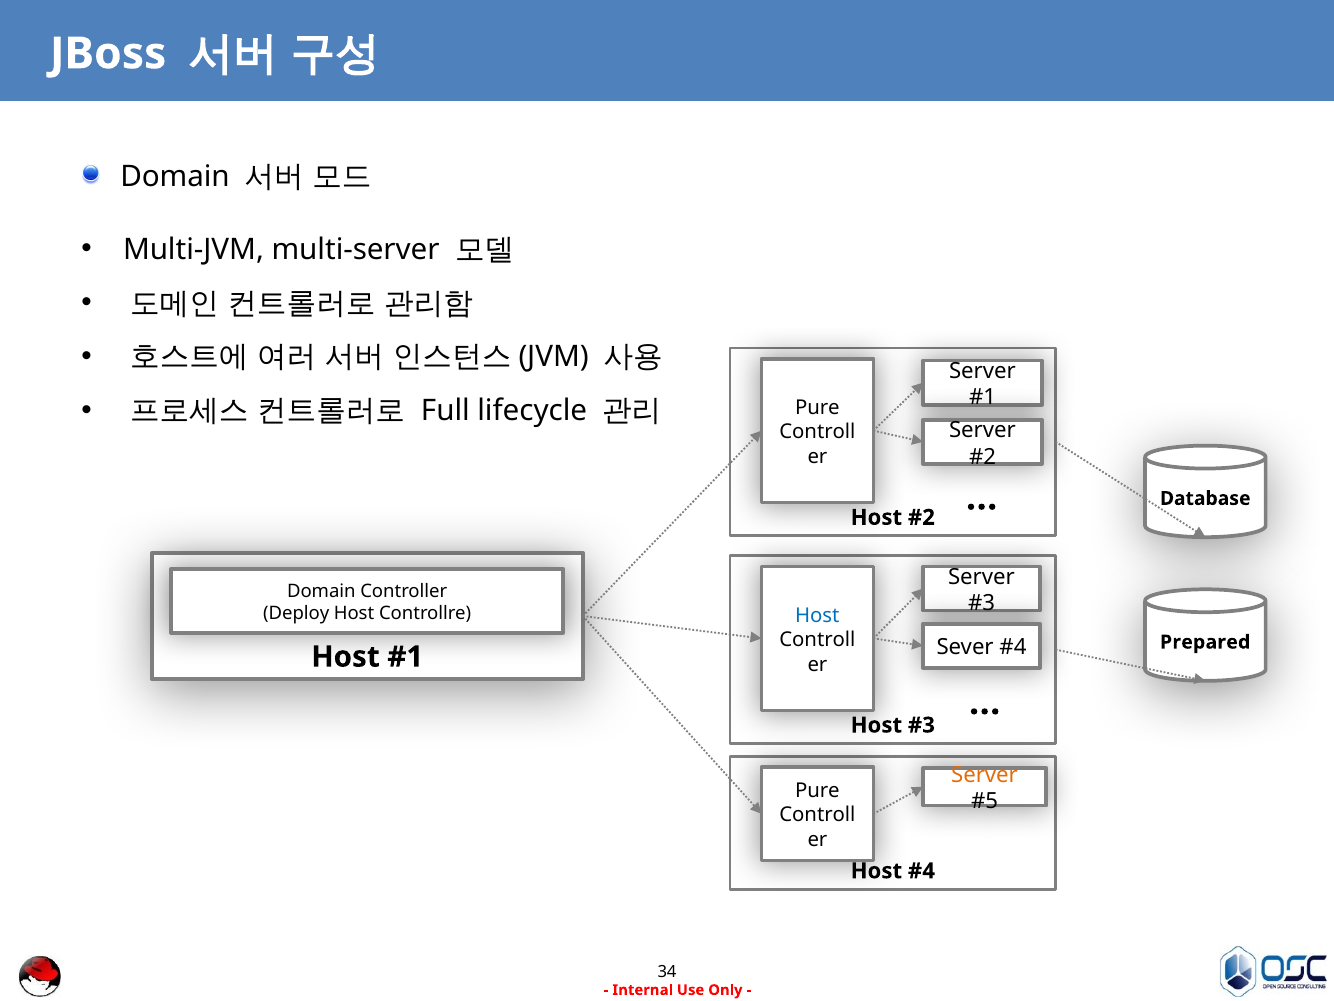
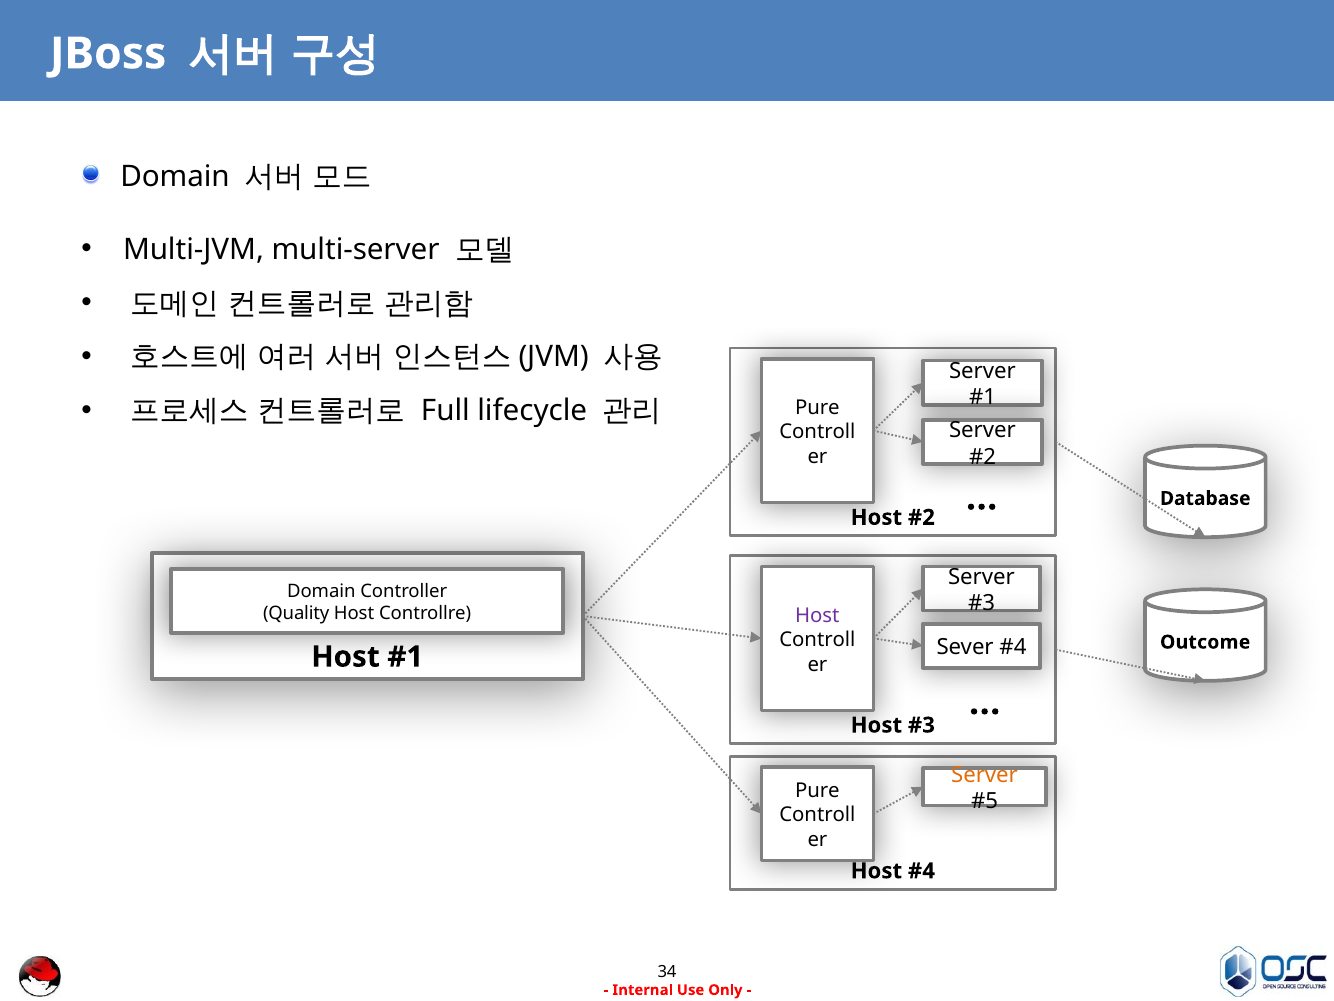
Deploy: Deploy -> Quality (296, 613)
Host colour: blue -> purple (817, 615)
Prepared: Prepared -> Outcome (1205, 642)
